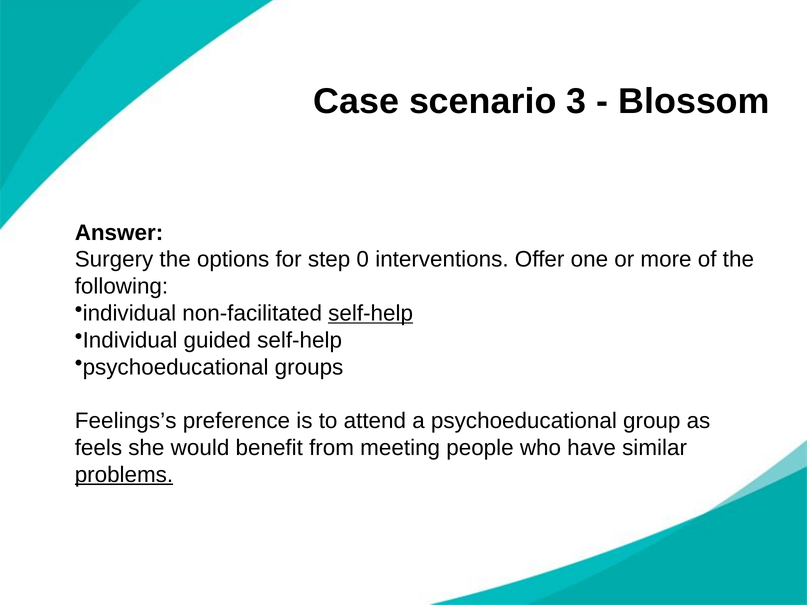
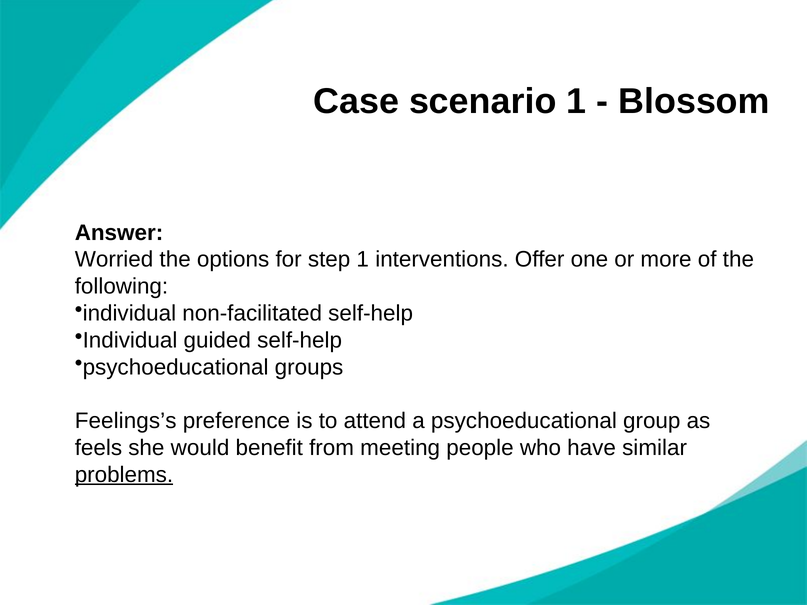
scenario 3: 3 -> 1 (576, 101)
Surgery: Surgery -> Worried (114, 260)
step 0: 0 -> 1 (363, 260)
self-help underline: present -> none (371, 313)
